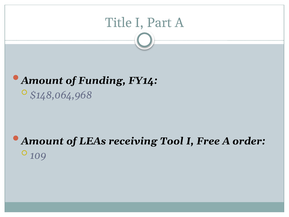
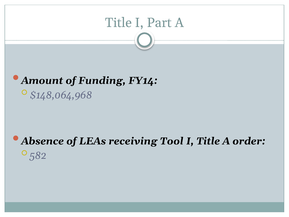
Amount: Amount -> Absence (42, 141)
I Free: Free -> Title (208, 141)
109: 109 -> 582 (38, 155)
